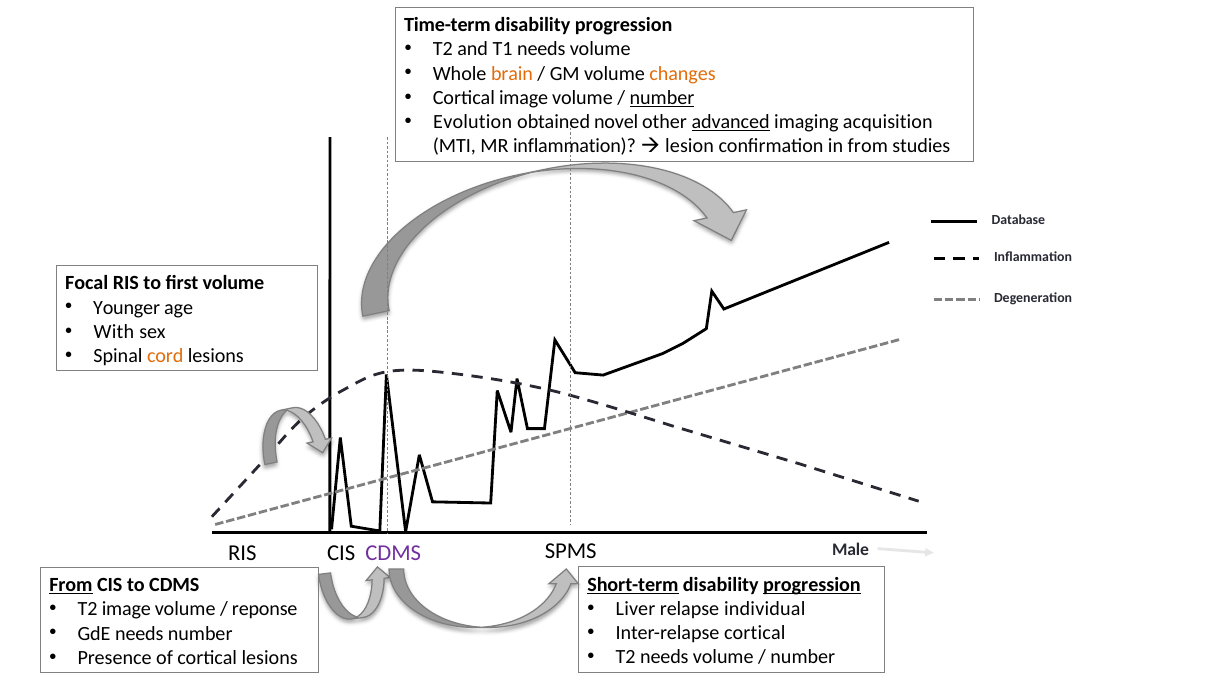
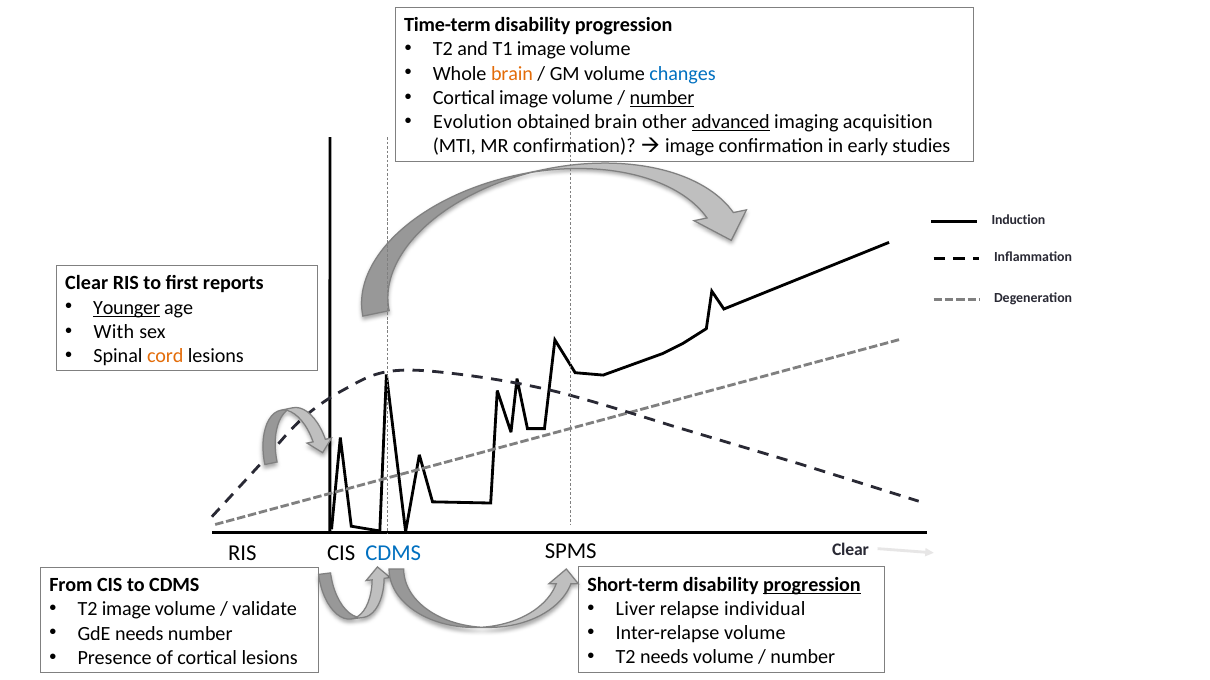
T1 needs: needs -> image (541, 49)
changes colour: orange -> blue (683, 73)
obtained novel: novel -> brain (616, 122)
MR inflammation: inflammation -> confirmation (574, 146)
lesion: lesion -> image (690, 146)
in from: from -> early (868, 146)
Database: Database -> Induction (1018, 220)
Focal: Focal -> Clear (87, 284)
first volume: volume -> reports (233, 284)
Younger underline: none -> present (127, 308)
Male: Male -> Clear (850, 550)
CDMS colour: purple -> blue (393, 554)
Short-term underline: present -> none (633, 585)
From underline: present -> none (71, 586)
reponse: reponse -> validate (265, 610)
Inter-relapse cortical: cortical -> volume (755, 633)
